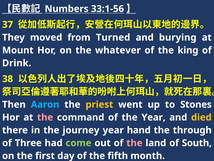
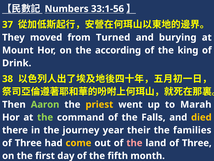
whatever: whatever -> according (118, 50)
Aaron colour: light blue -> light green (45, 104)
Stones: Stones -> Marah (196, 104)
the colour: pink -> light green (45, 117)
the Year: Year -> Falls (153, 117)
hand: hand -> their (139, 130)
through: through -> families (192, 130)
come colour: light green -> yellow (78, 143)
land of South: South -> Three (197, 143)
